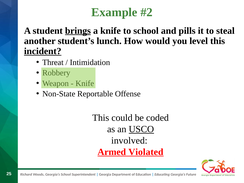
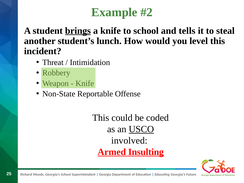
pills: pills -> tells (187, 31)
incident underline: present -> none (43, 51)
Violated: Violated -> Insulting (146, 152)
